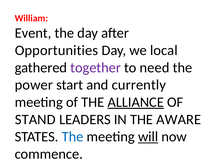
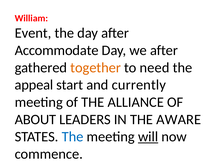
Opportunities: Opportunities -> Accommodate (57, 50)
we local: local -> after (164, 50)
together colour: purple -> orange (96, 68)
power: power -> appeal (34, 85)
ALLIANCE underline: present -> none (136, 102)
STAND: STAND -> ABOUT (35, 119)
